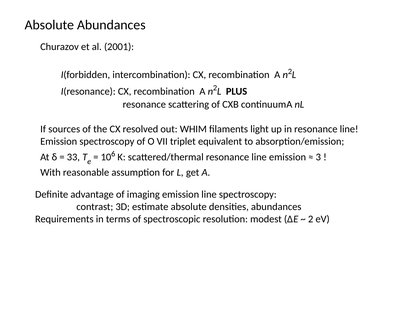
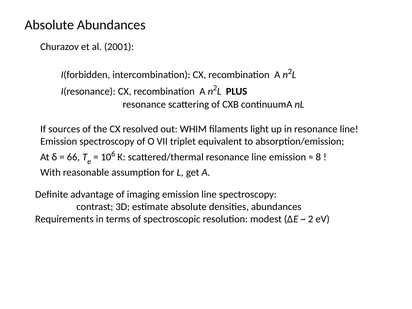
33: 33 -> 66 (73, 157)
3: 3 -> 8 (318, 157)
